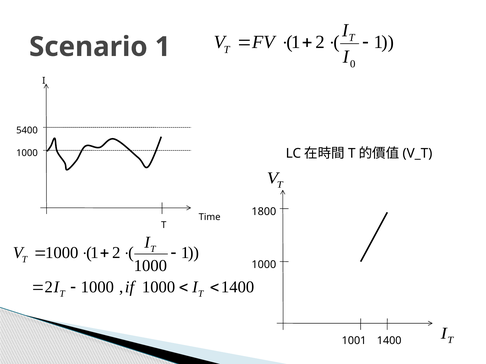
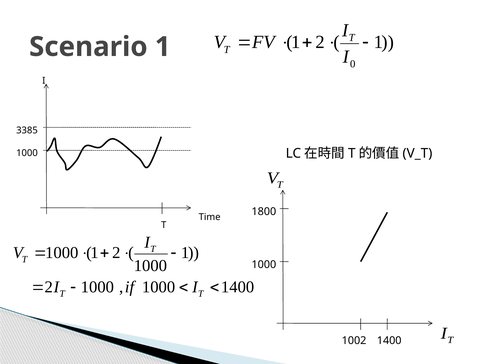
5400: 5400 -> 3385 (27, 130)
1001: 1001 -> 1002 (354, 341)
